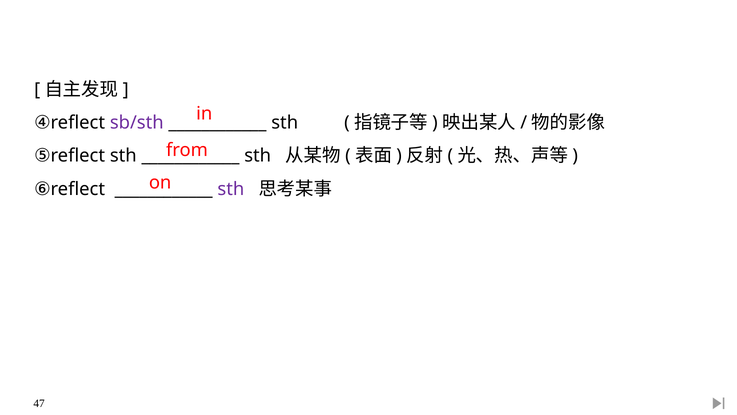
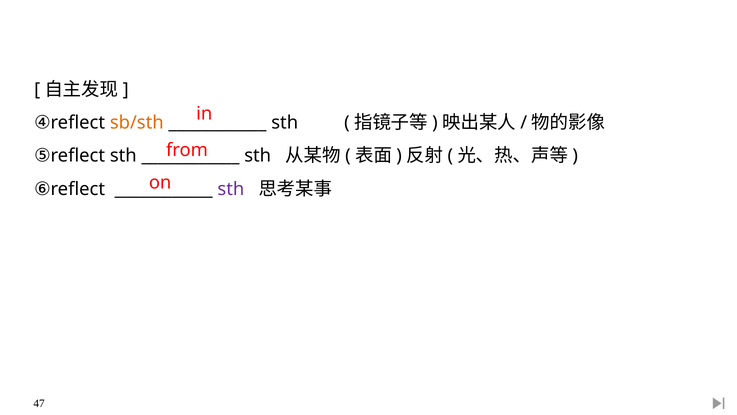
sb/sth colour: purple -> orange (137, 123)
